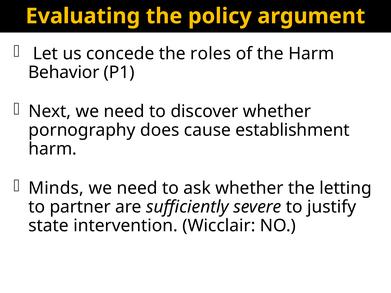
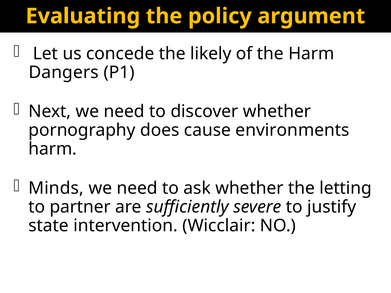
roles: roles -> likely (211, 54)
Behavior: Behavior -> Dangers (64, 72)
establishment: establishment -> environments (292, 130)
